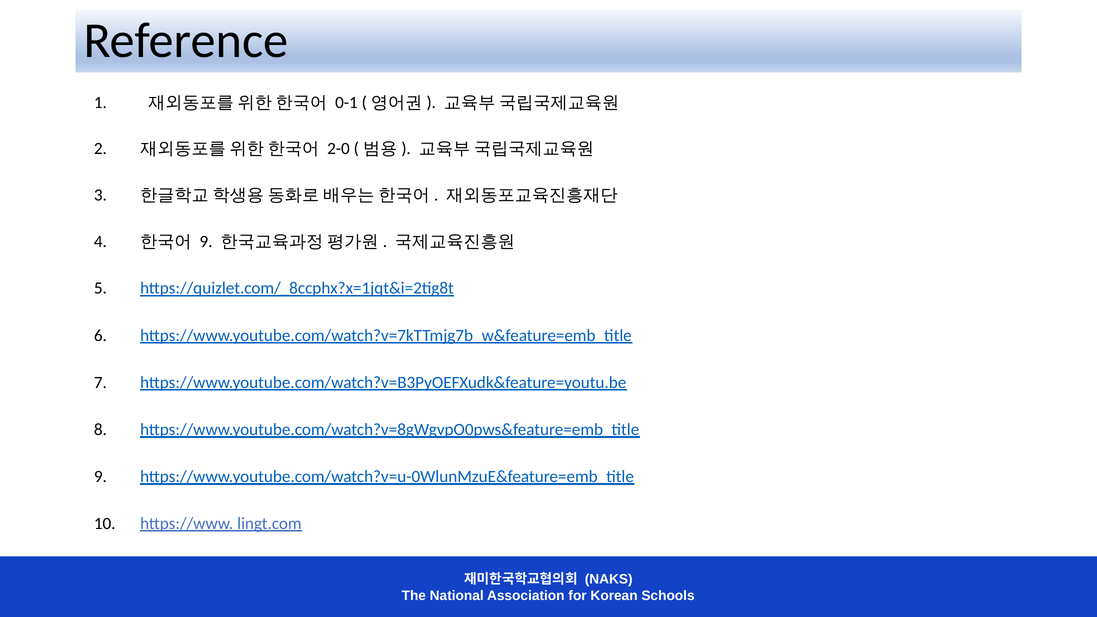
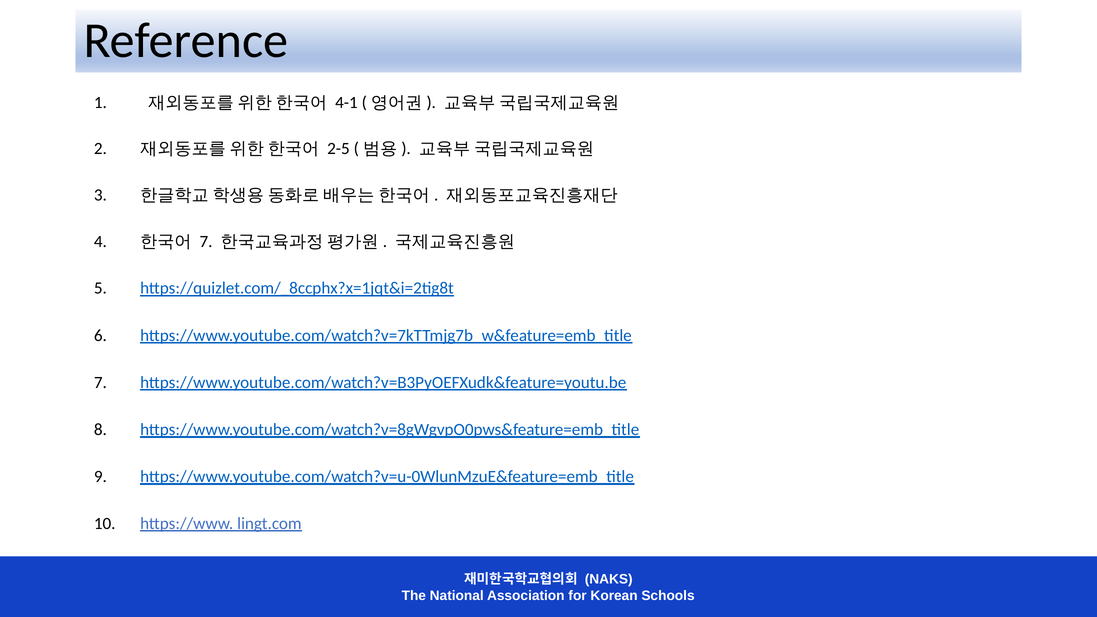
0-1: 0-1 -> 4-1 (346, 102)
2-0: 2-0 -> 2-5 (338, 149)
9: 9 -> 7 (206, 242)
